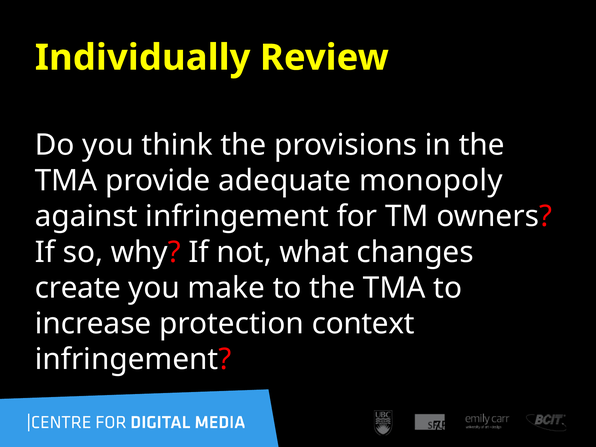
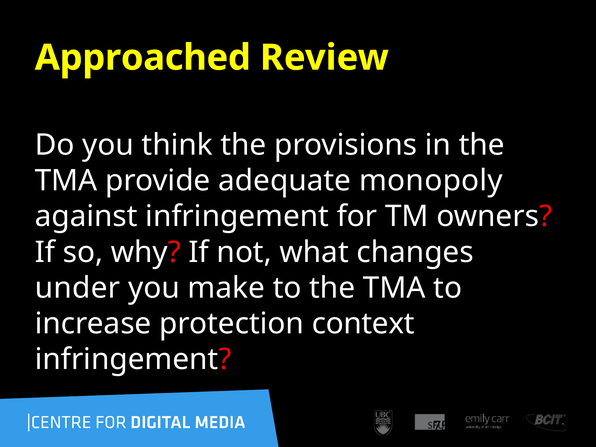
Individually: Individually -> Approached (143, 58)
create: create -> under (78, 288)
